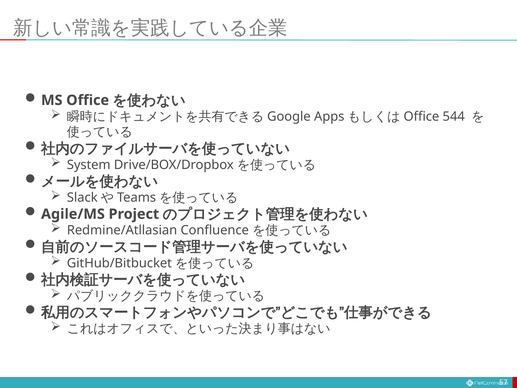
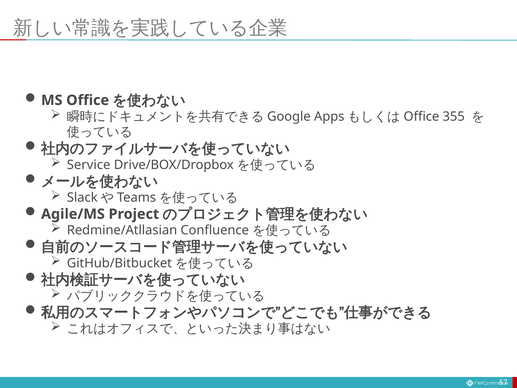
544: 544 -> 355 (454, 116)
System: System -> Service (89, 165)
